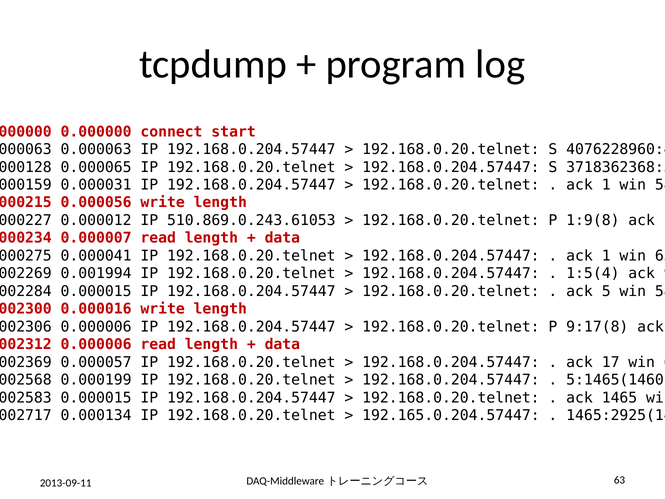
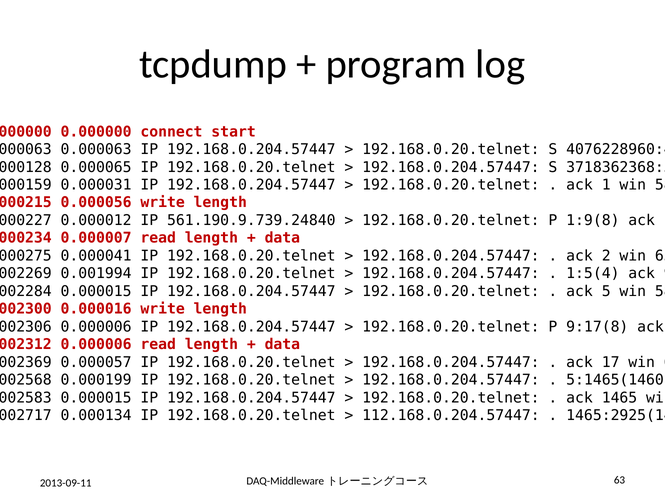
510.869.0.243.61053: 510.869.0.243.61053 -> 561.190.9.739.24840 (251, 220)
1: 1 -> 2 (606, 256)
192.165.0.204.57447: 192.165.0.204.57447 -> 112.168.0.204.57447 (451, 415)
